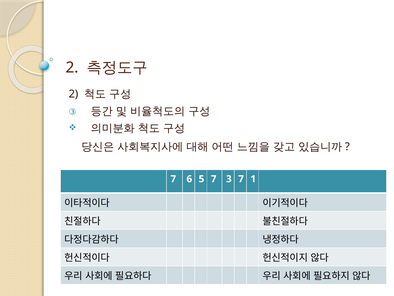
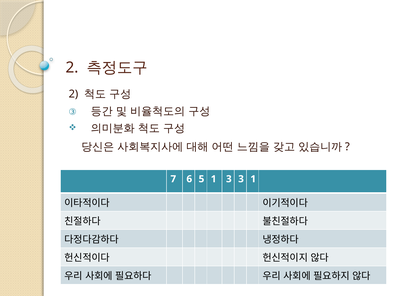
5 7: 7 -> 1 (214, 179)
3 7: 7 -> 3 (241, 179)
